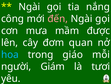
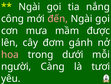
quan: quan -> gánh (81, 42)
hoa colour: light blue -> pink (10, 54)
giáo: giáo -> dưới (73, 54)
Giám: Giám -> Càng (53, 66)
